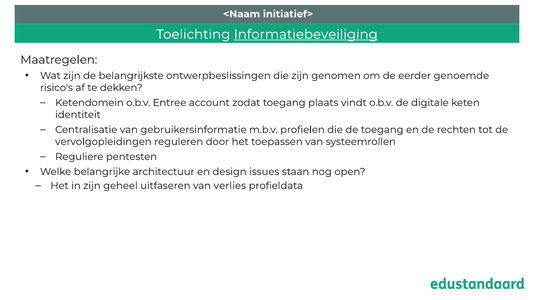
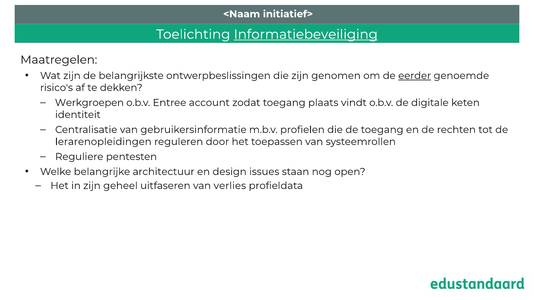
eerder underline: none -> present (415, 76)
Ketendomein: Ketendomein -> Werkgroepen (89, 103)
vervolgopleidingen: vervolgopleidingen -> lerarenopleidingen (103, 142)
